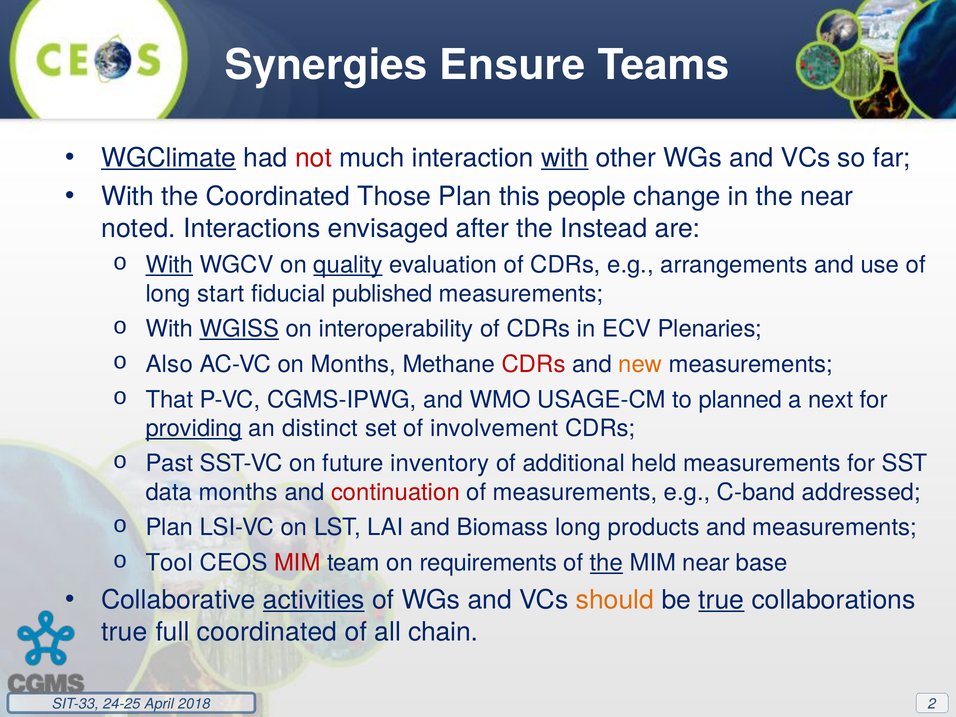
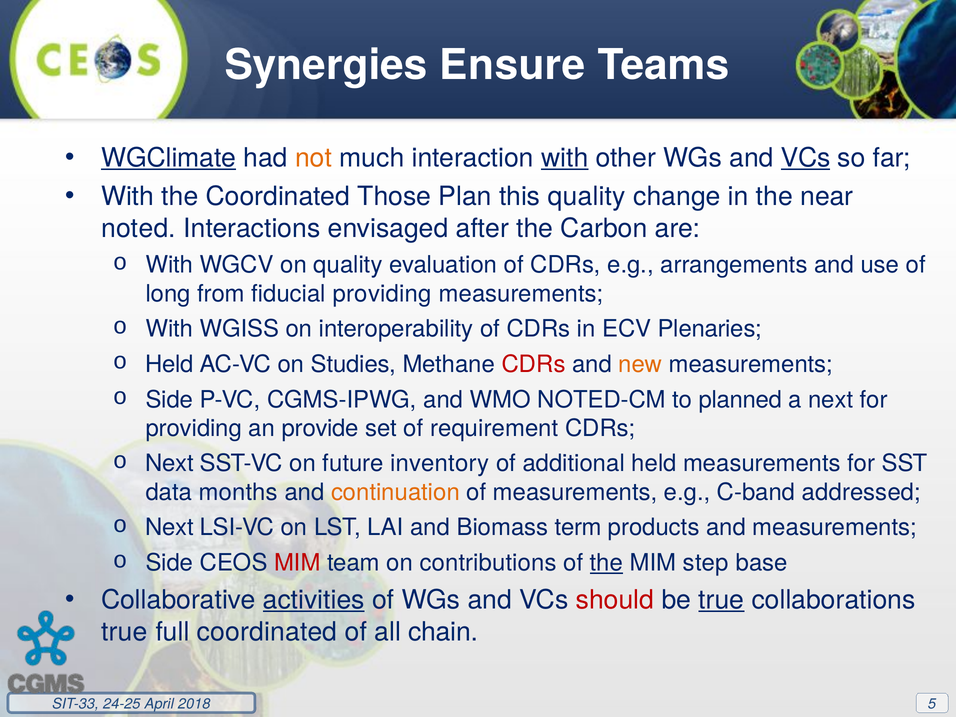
not colour: red -> orange (314, 158)
VCs underline: none -> present (806, 158)
this people: people -> quality (587, 196)
Instead: Instead -> Carbon (604, 228)
With underline: present -> none (169, 265)
quality underline: present -> none (348, 265)
start: start -> from (221, 294)
fiducial published: published -> providing (382, 294)
WGISS underline: present -> none (239, 329)
Also: Also -> Held (169, 364)
on Months: Months -> Studies (354, 364)
That: That -> Side (169, 400)
USAGE-CM: USAGE-CM -> NOTED-CM (602, 400)
providing underline: present -> none (194, 428)
distinct: distinct -> provide (320, 428)
involvement: involvement -> requirement (494, 428)
Past: Past -> Next (169, 464)
continuation colour: red -> orange (395, 492)
Plan: Plan -> Next (169, 528)
Biomass long: long -> term (578, 528)
Tool: Tool -> Side (169, 563)
requirements: requirements -> contributions (488, 563)
MIM near: near -> step (706, 563)
should colour: orange -> red (615, 600)
2: 2 -> 5 (932, 704)
